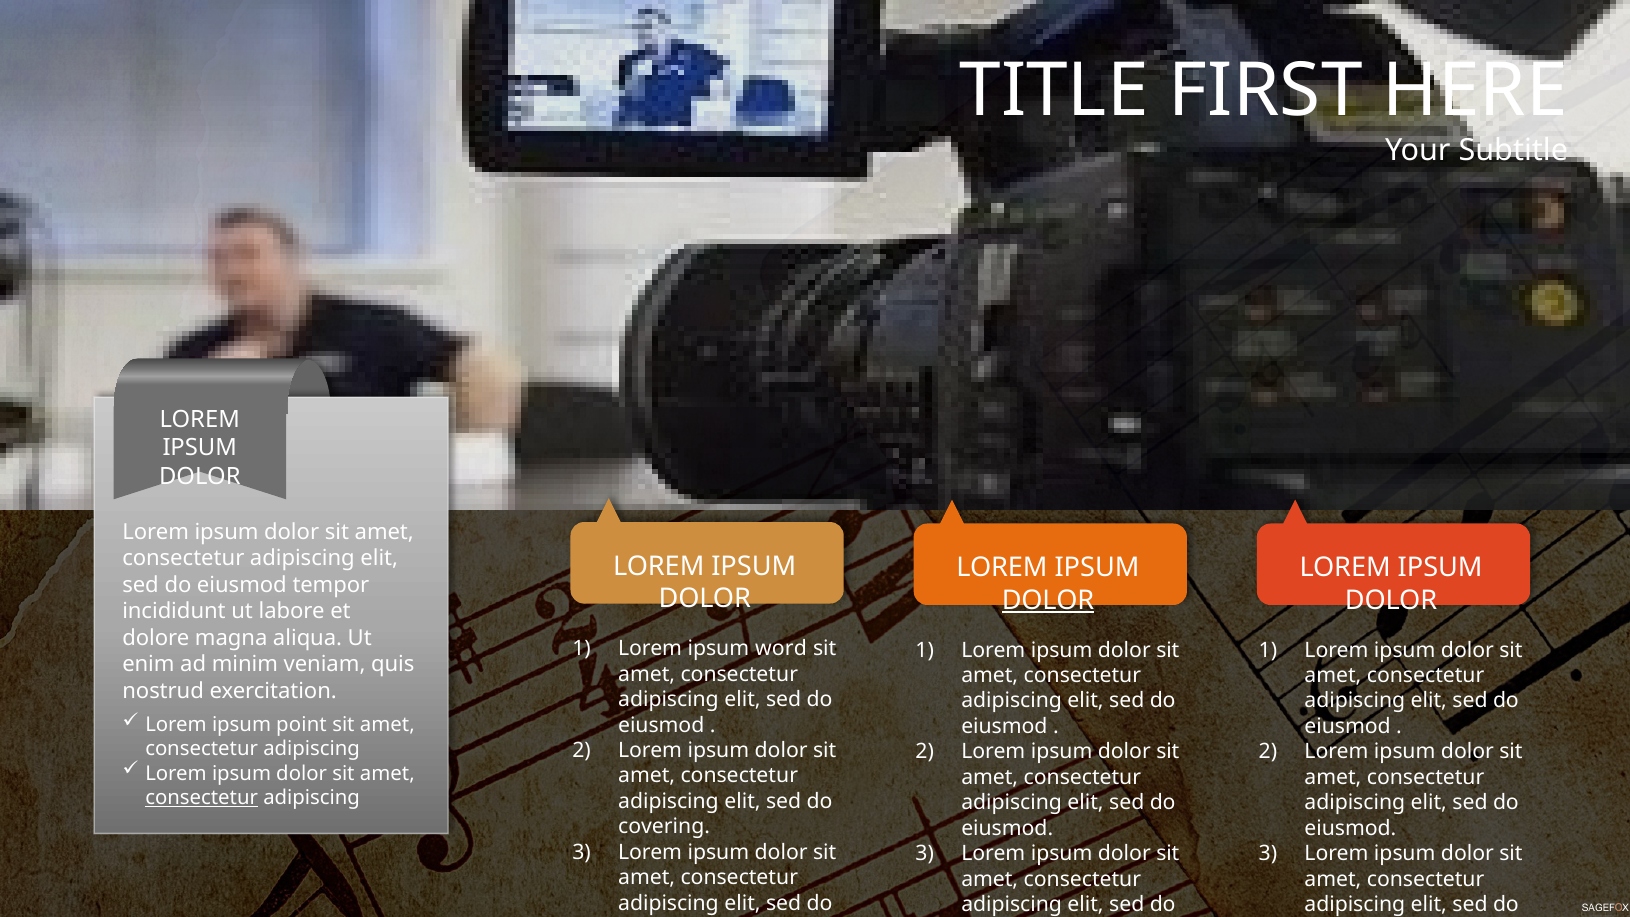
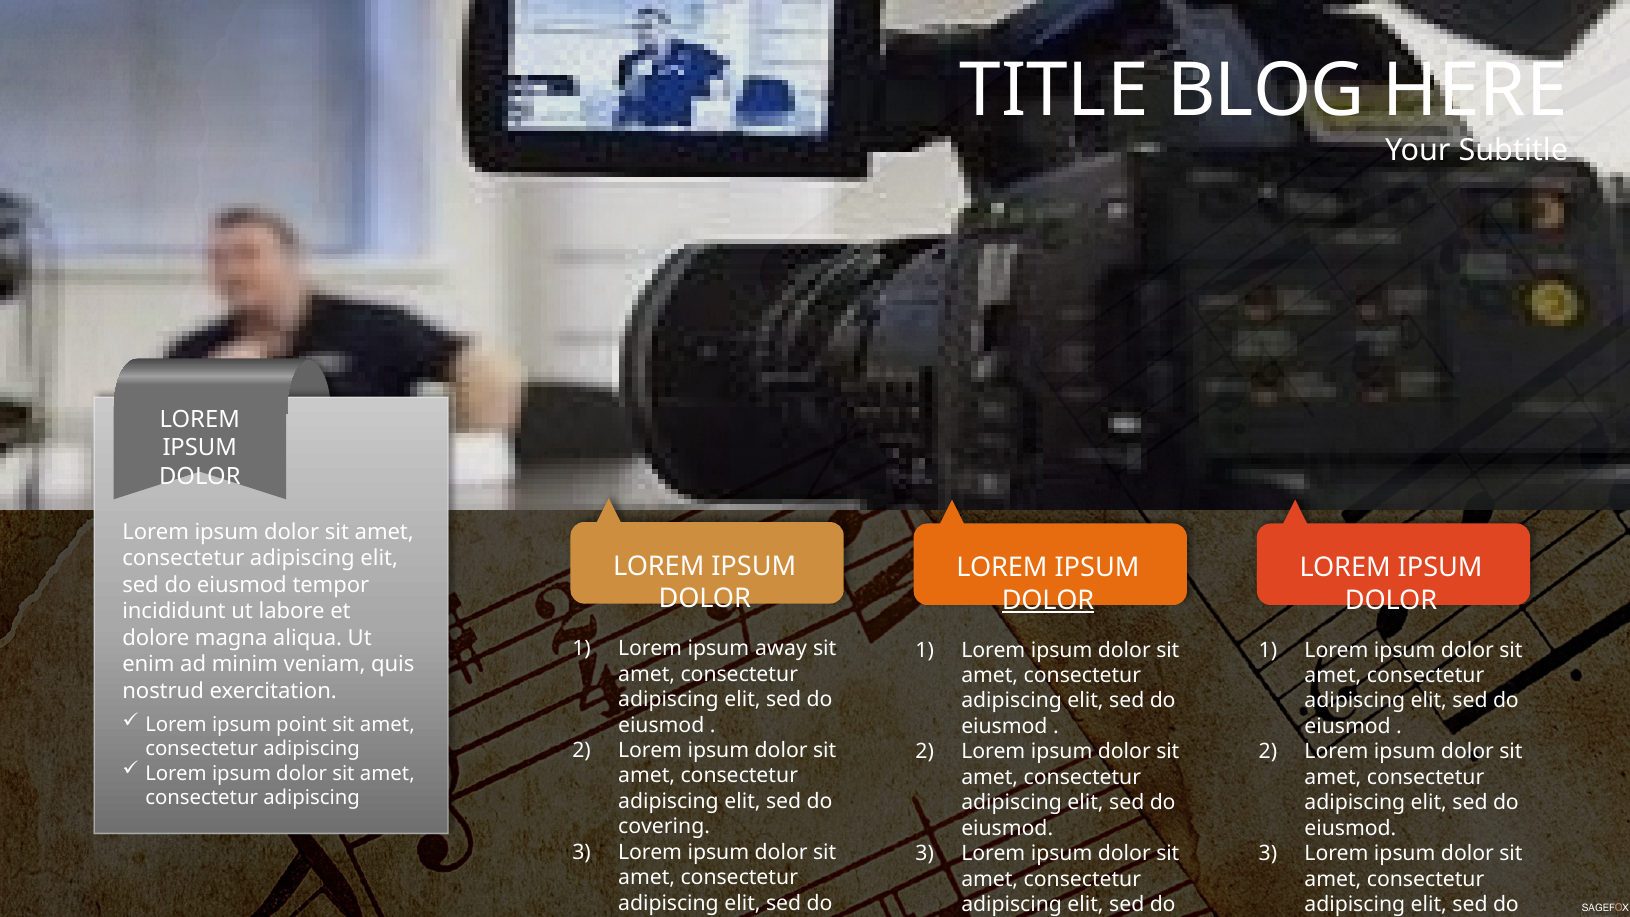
FIRST: FIRST -> BLOG (1266, 91)
word: word -> away (781, 649)
consectetur underline: present -> none (202, 798)
